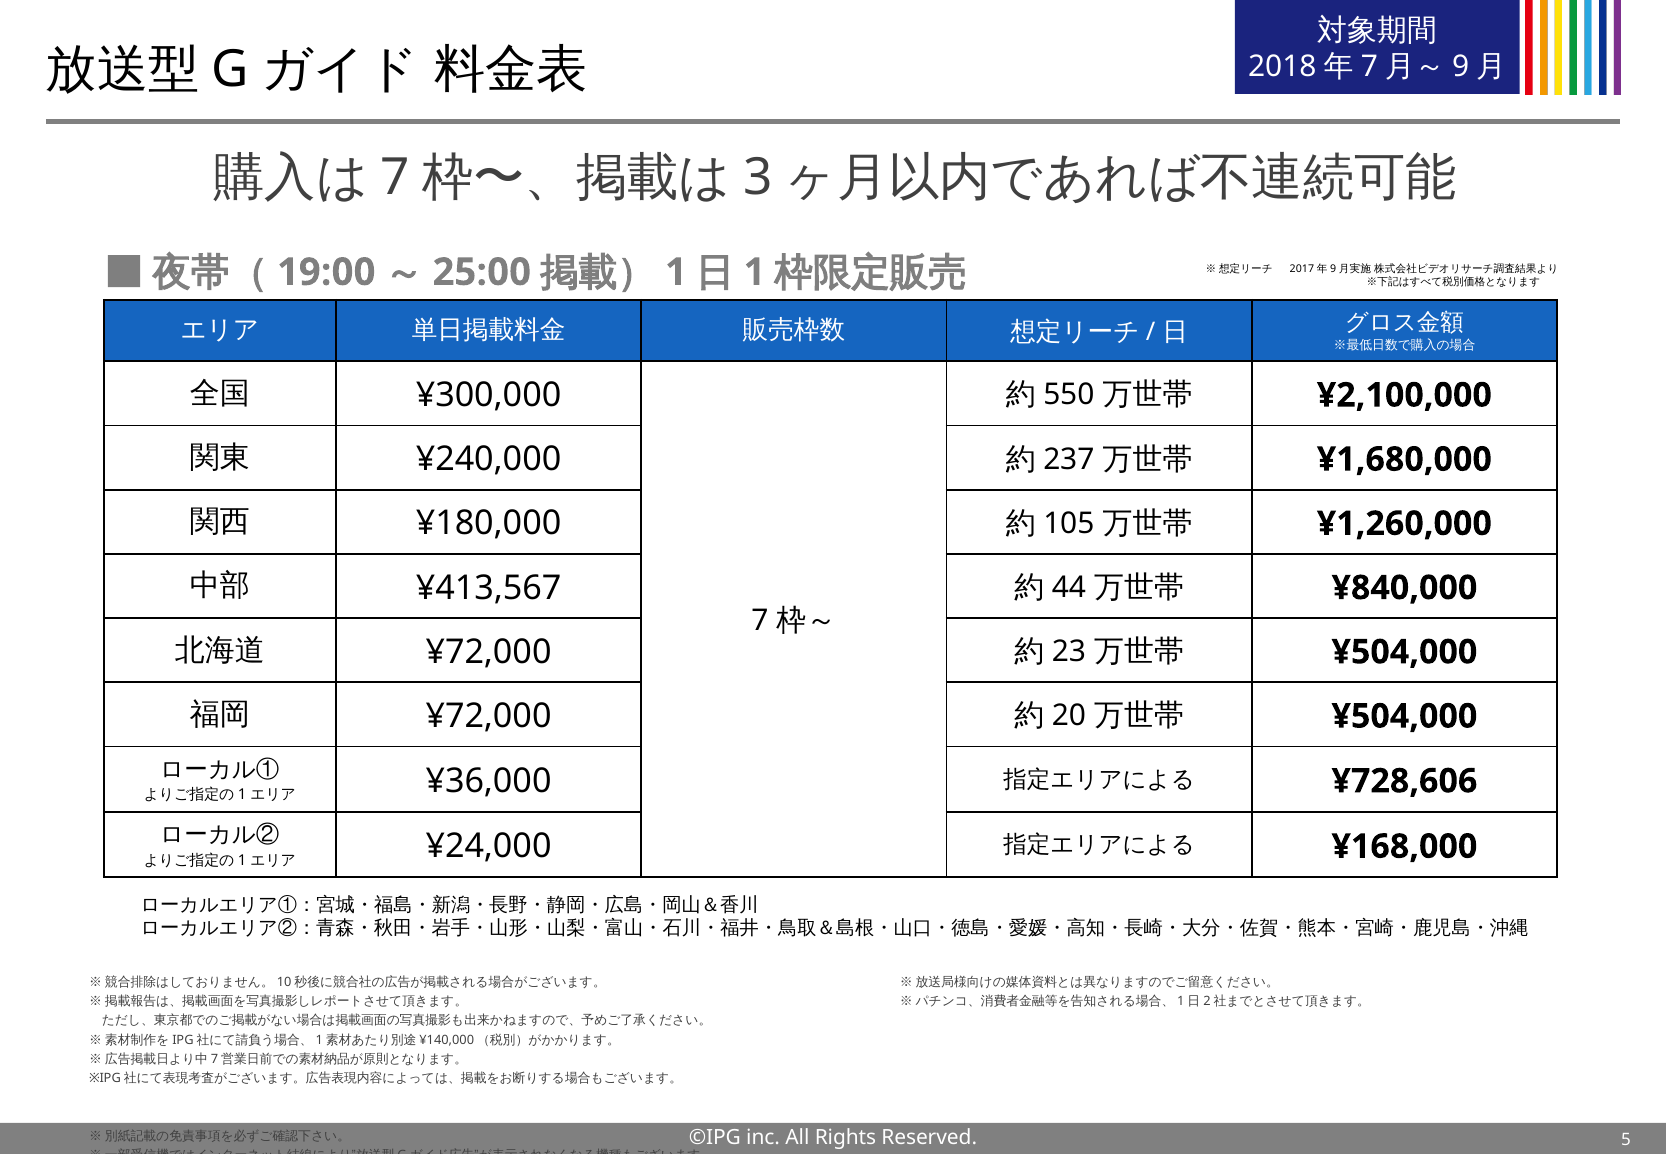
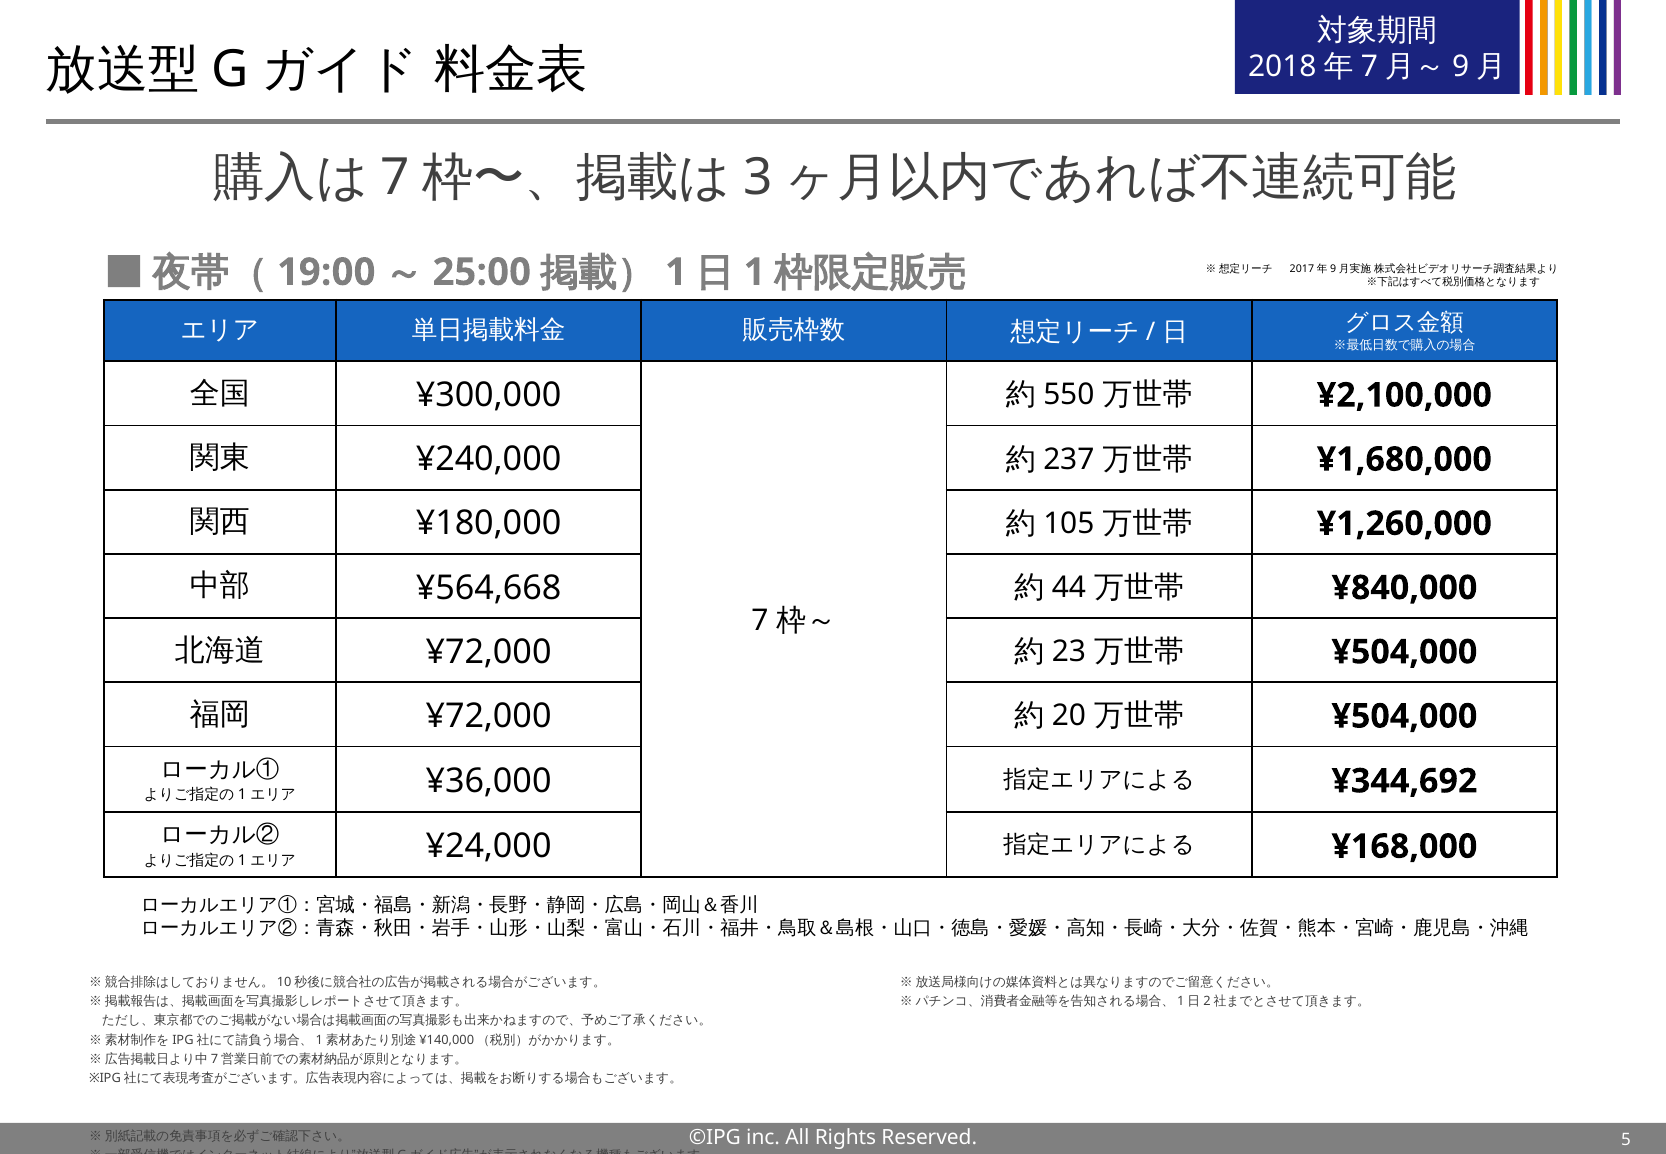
¥413,567: ¥413,567 -> ¥564,668 (489, 588)
¥728,606: ¥728,606 -> ¥344,692 (1404, 781)
